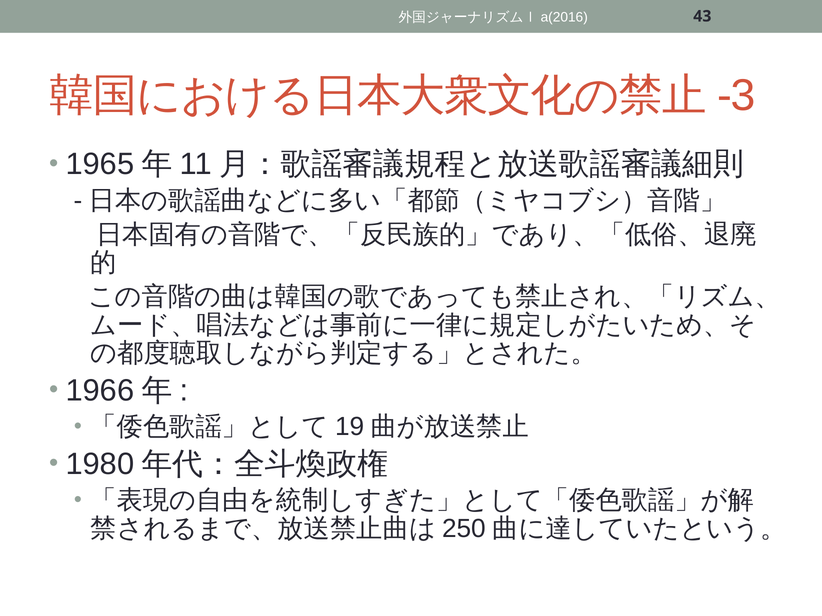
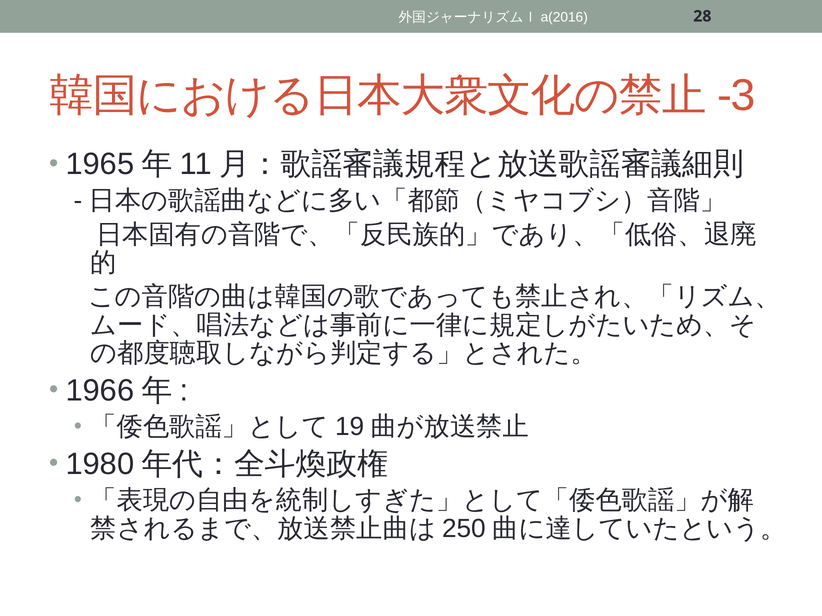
43: 43 -> 28 (702, 16)
